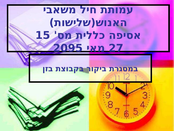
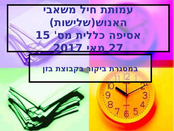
2095: 2095 -> 2017 (68, 48)
